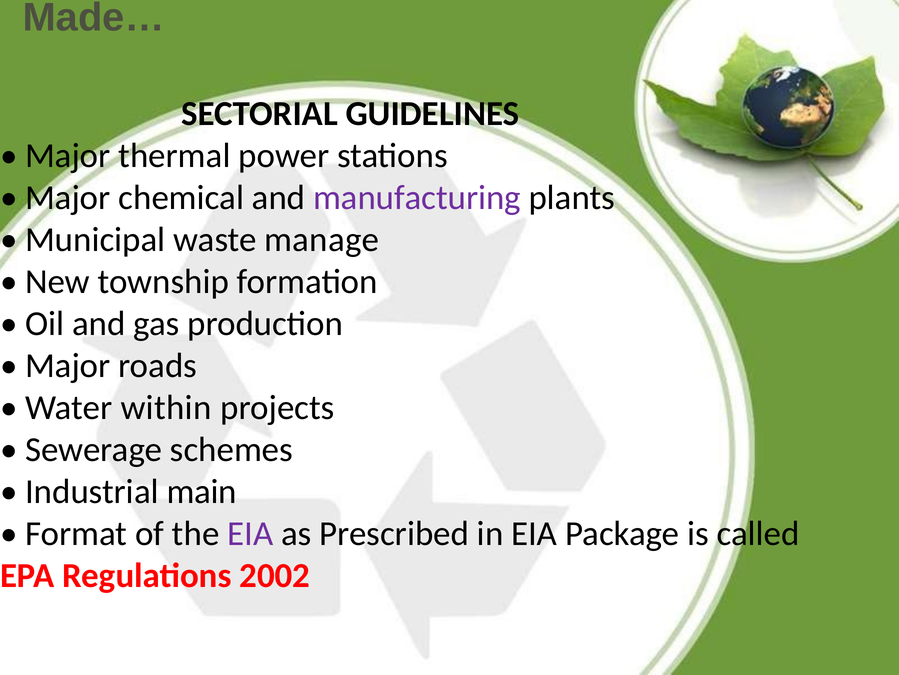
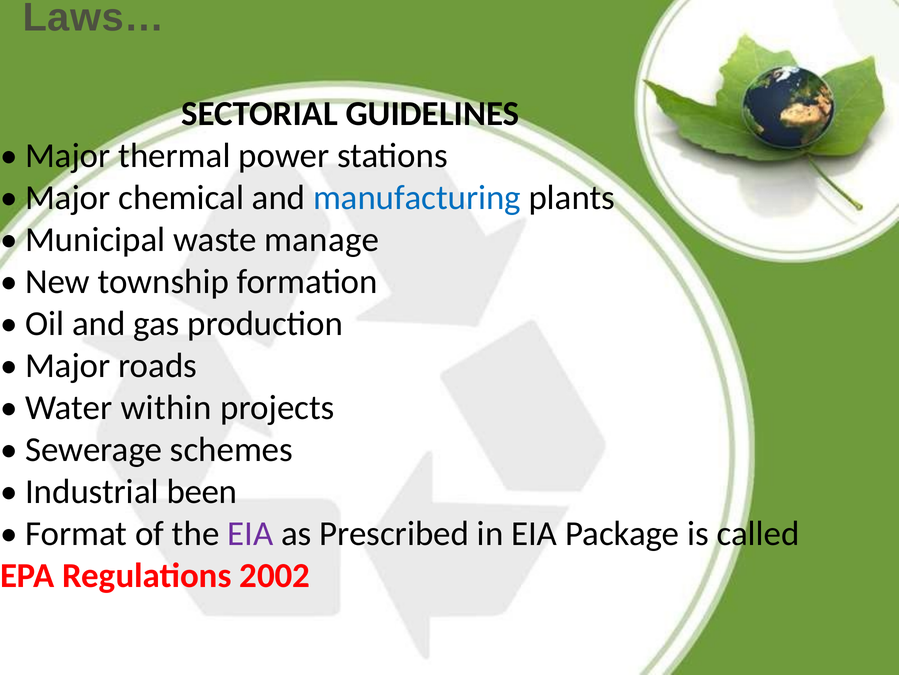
Made…: Made… -> Laws… (93, 18)
manufacturing colour: purple -> blue (417, 197)
main: main -> been (202, 491)
